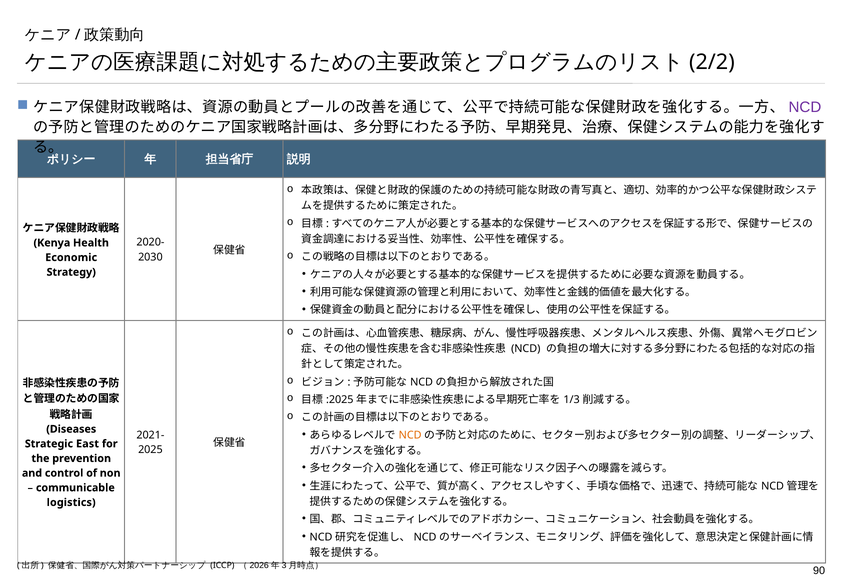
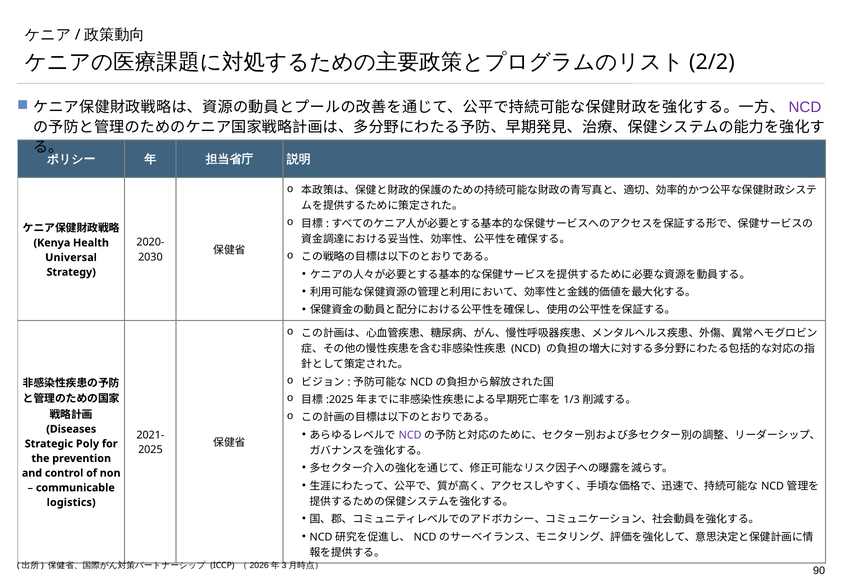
Economic: Economic -> Universal (71, 257)
NCD colour: orange -> purple (410, 435)
East: East -> Poly (87, 444)
